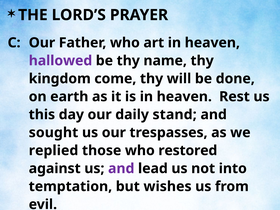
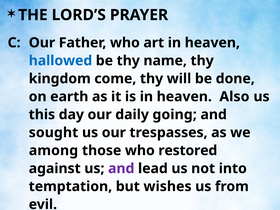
hallowed colour: purple -> blue (60, 61)
Rest: Rest -> Also (234, 97)
stand: stand -> going (175, 115)
replied: replied -> among (53, 151)
